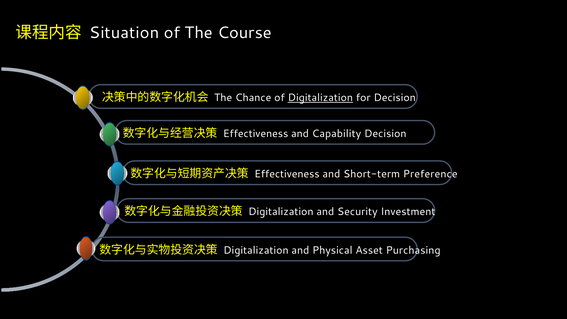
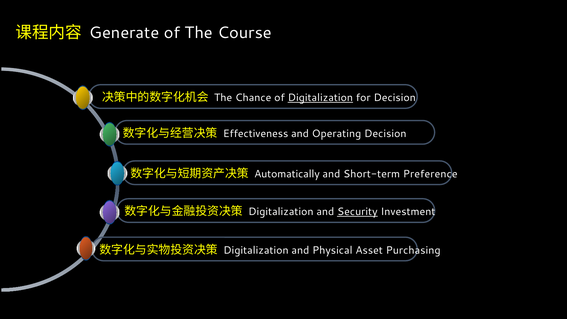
Situation: Situation -> Generate (124, 33)
Capability: Capability -> Operating (337, 134)
Effectiveness: Effectiveness -> Automatically (287, 174)
Security underline: none -> present (357, 212)
